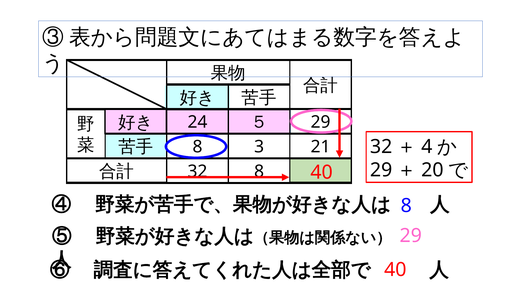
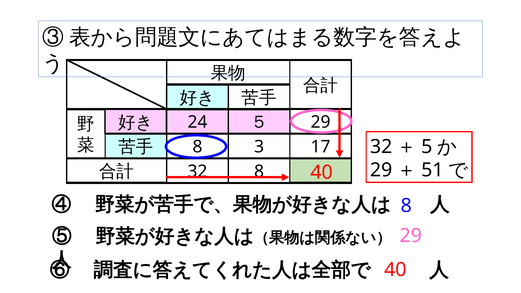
4: 4 -> 5 (427, 147)
21: 21 -> 17 (321, 147)
20: 20 -> 51 (432, 170)
